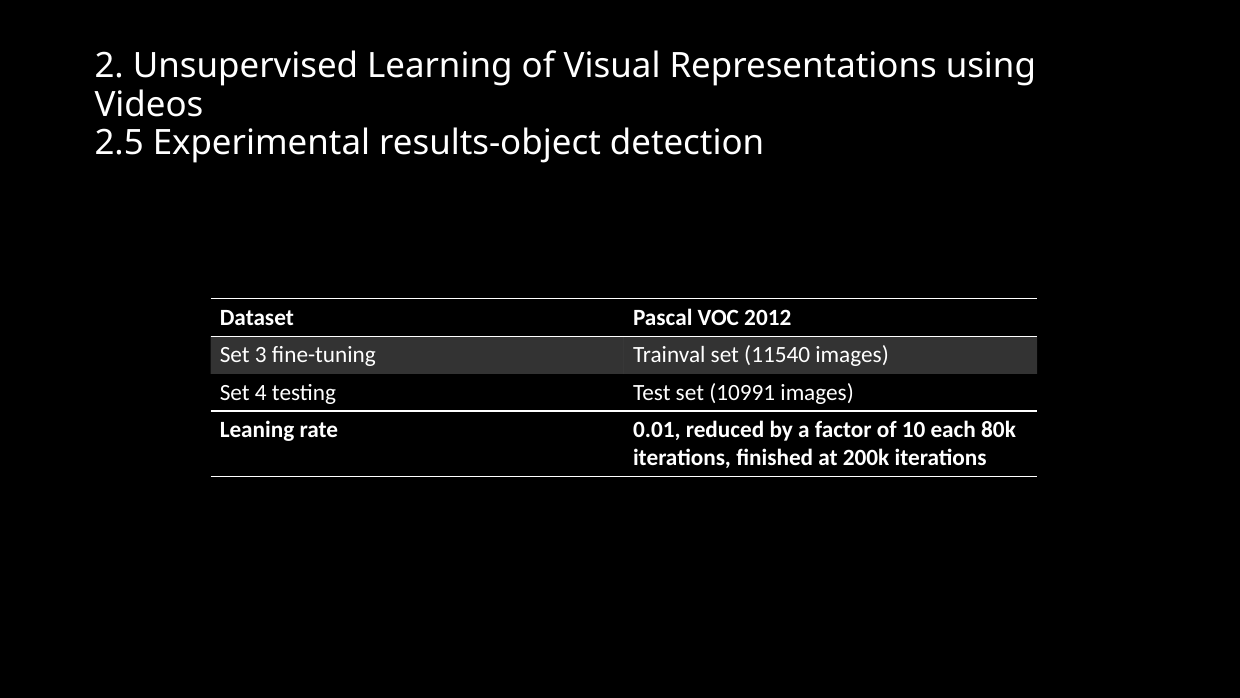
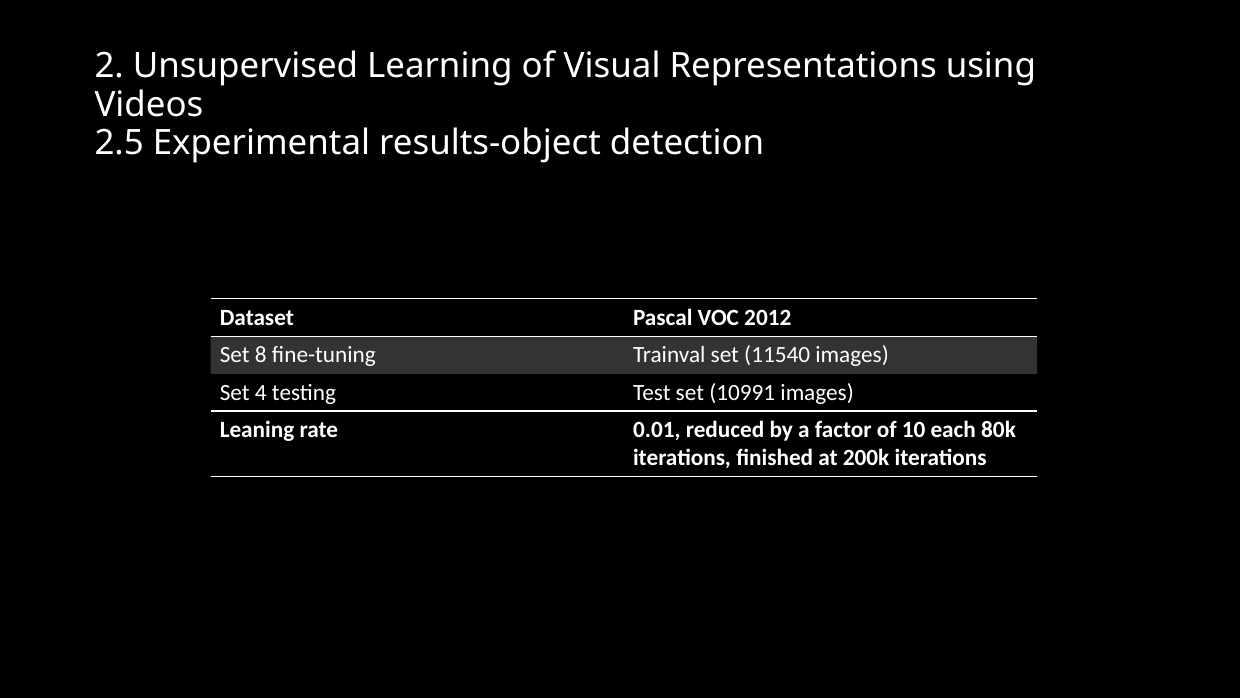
3: 3 -> 8 (261, 355)
